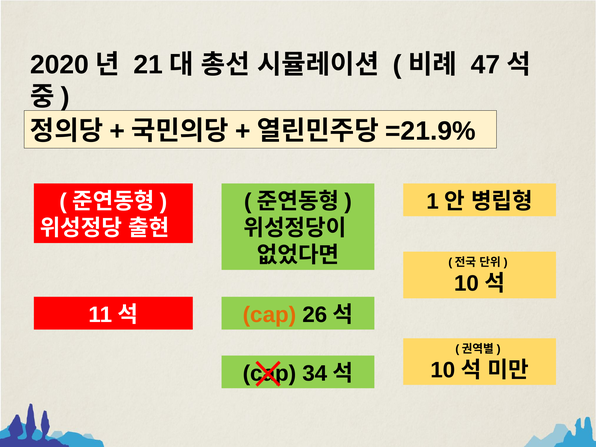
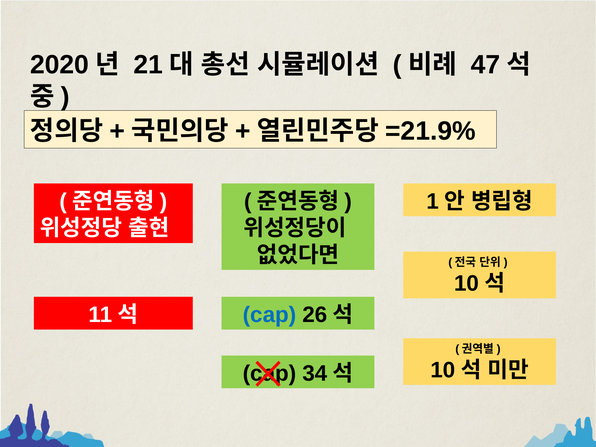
cap colour: orange -> blue (269, 315)
